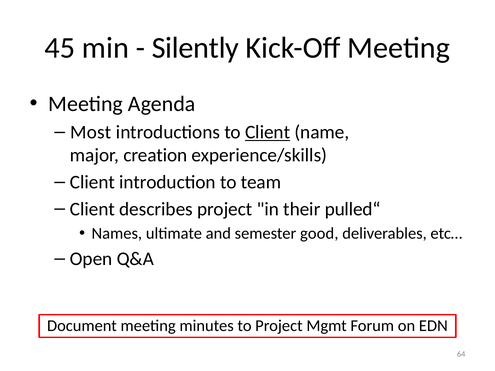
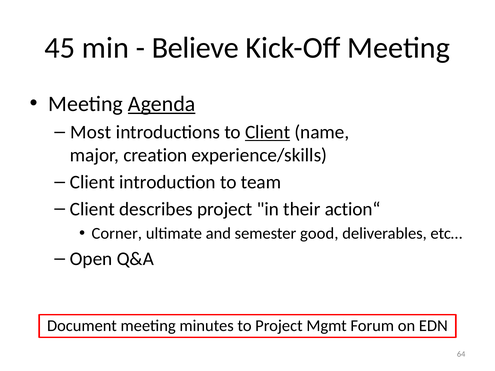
Silently: Silently -> Believe (195, 48)
Agenda underline: none -> present (162, 104)
pulled“: pulled“ -> action“ (353, 209)
Names: Names -> Corner (117, 234)
